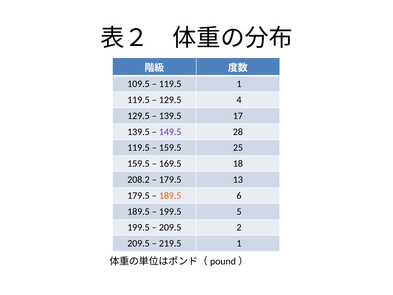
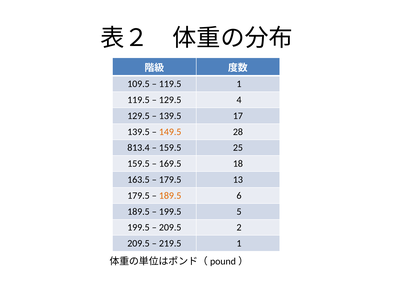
149.5 colour: purple -> orange (170, 132)
119.5: 119.5 -> 813.4 (138, 148)
208.2: 208.2 -> 163.5 (138, 179)
